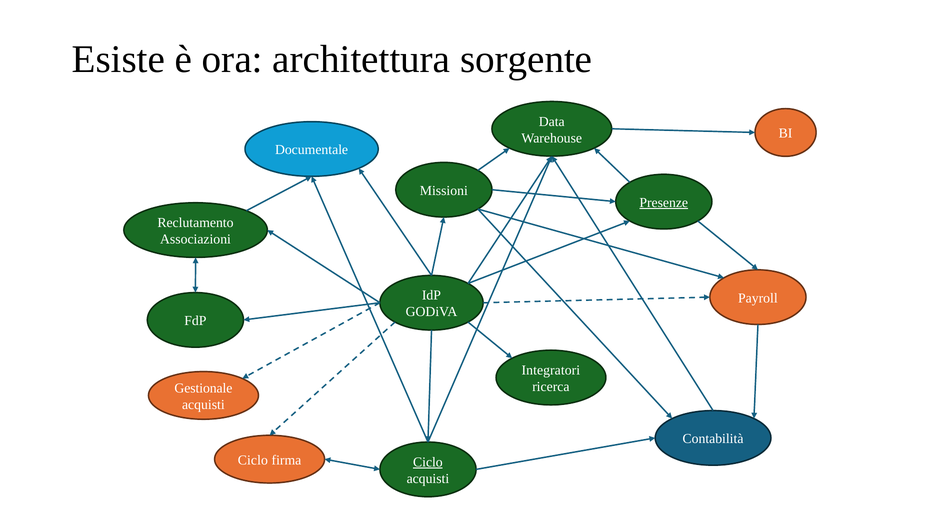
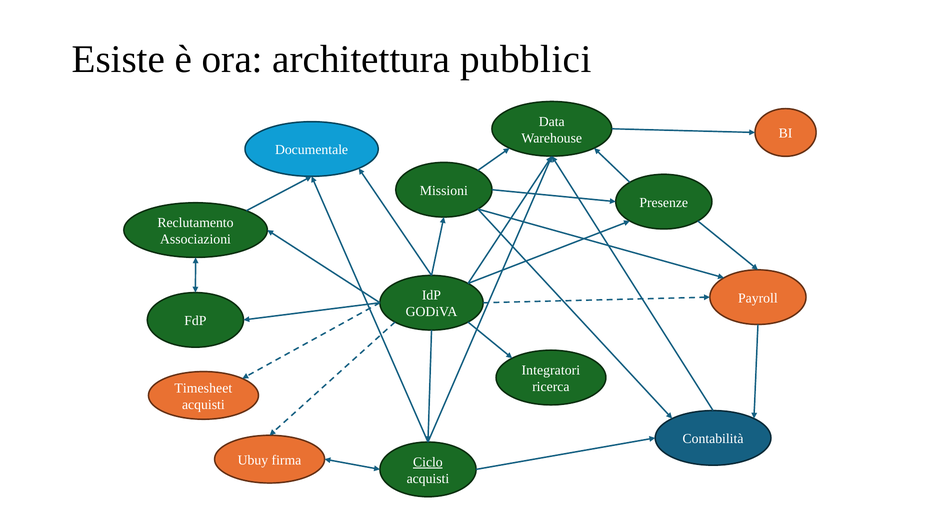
sorgente: sorgente -> pubblici (526, 59)
Presenze underline: present -> none (664, 202)
Gestionale: Gestionale -> Timesheet (203, 388)
Ciclo: Ciclo -> Ubuy (253, 460)
